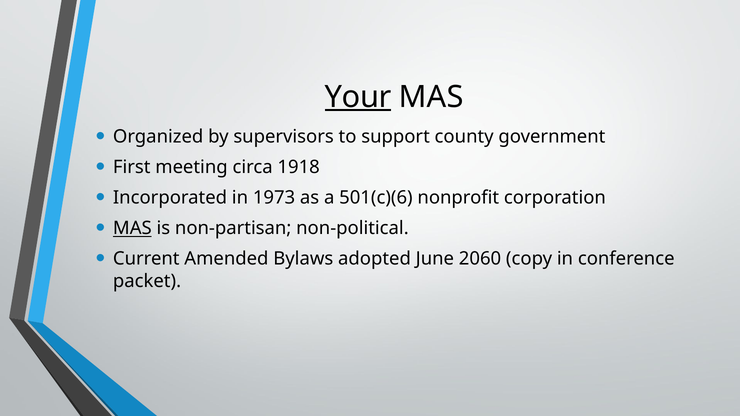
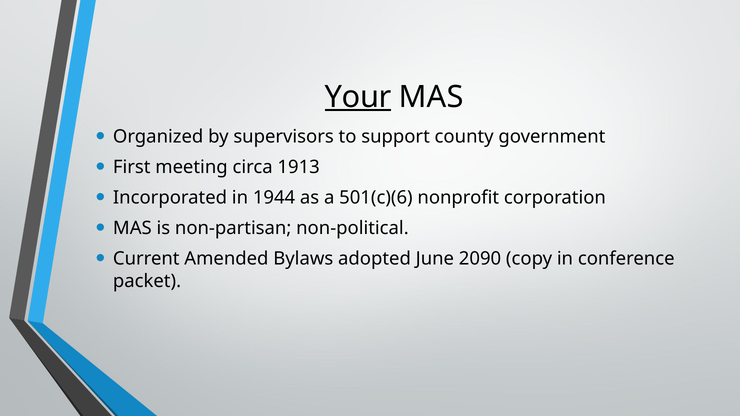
1918: 1918 -> 1913 (299, 167)
1973: 1973 -> 1944 (274, 198)
MAS underline: present -> none (132, 228)
2060: 2060 -> 2090 (480, 259)
